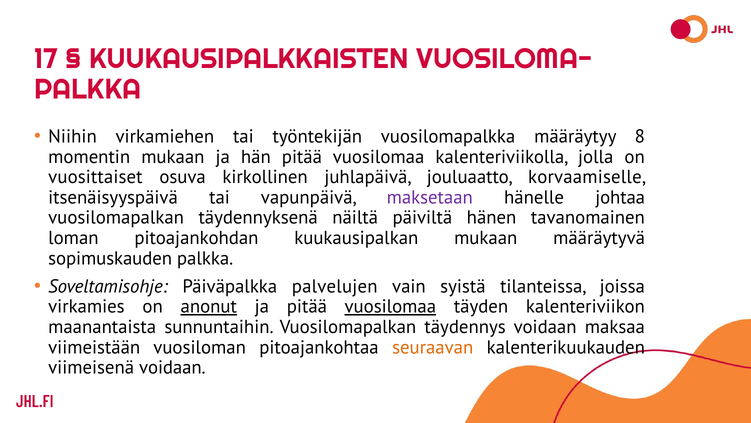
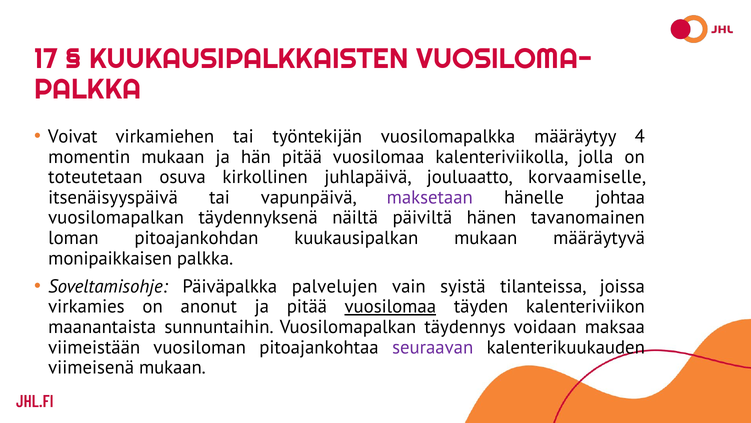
Niihin: Niihin -> Voivat (73, 136)
8: 8 -> 4 (640, 136)
vuosittaiset: vuosittaiset -> toteutetaan (95, 177)
sopimuskauden: sopimuskauden -> monipaikkaisen (110, 258)
anonut underline: present -> none (209, 306)
seuraavan colour: orange -> purple (433, 347)
viimeisenä voidaan: voidaan -> mukaan (172, 367)
